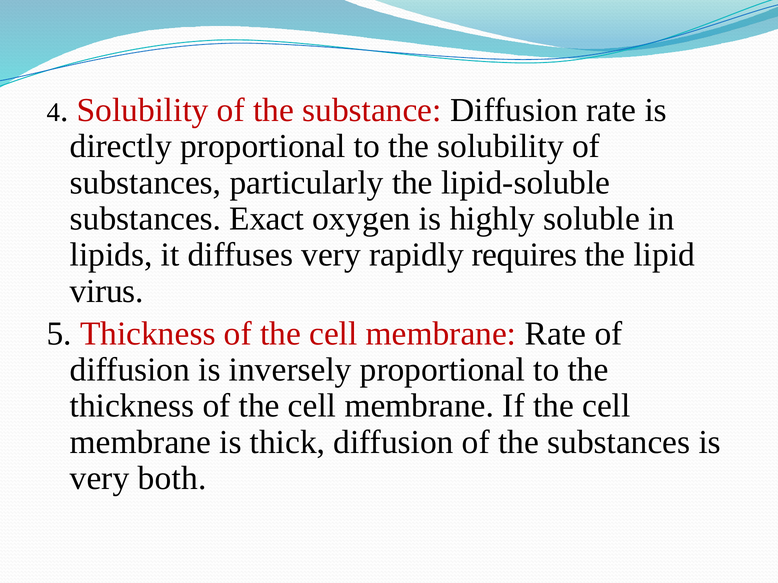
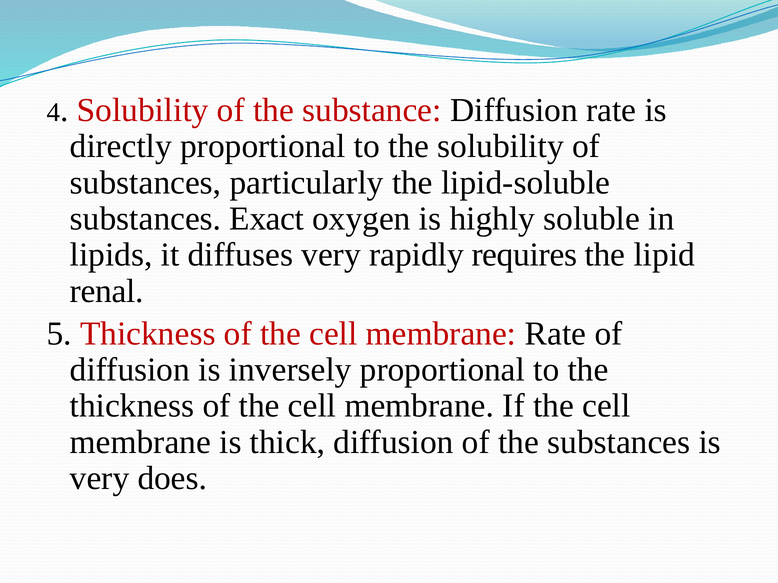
virus: virus -> renal (107, 291)
both: both -> does (172, 479)
